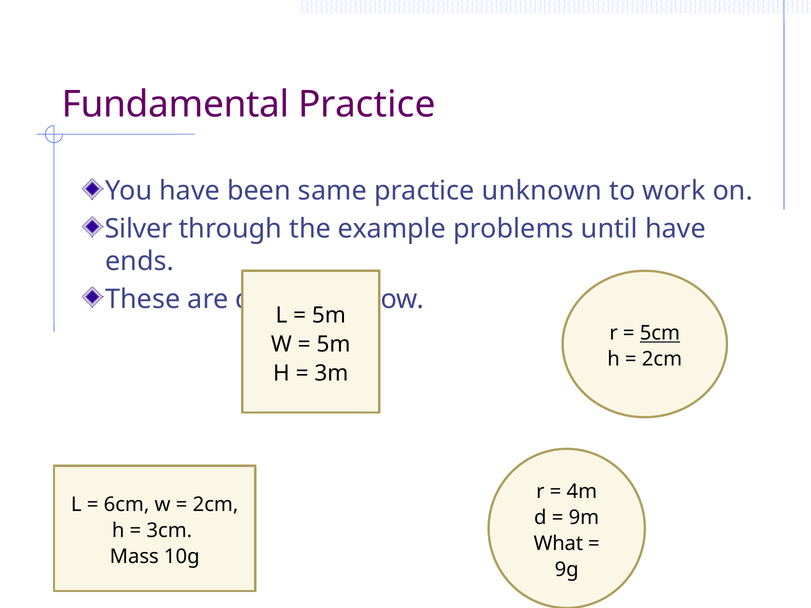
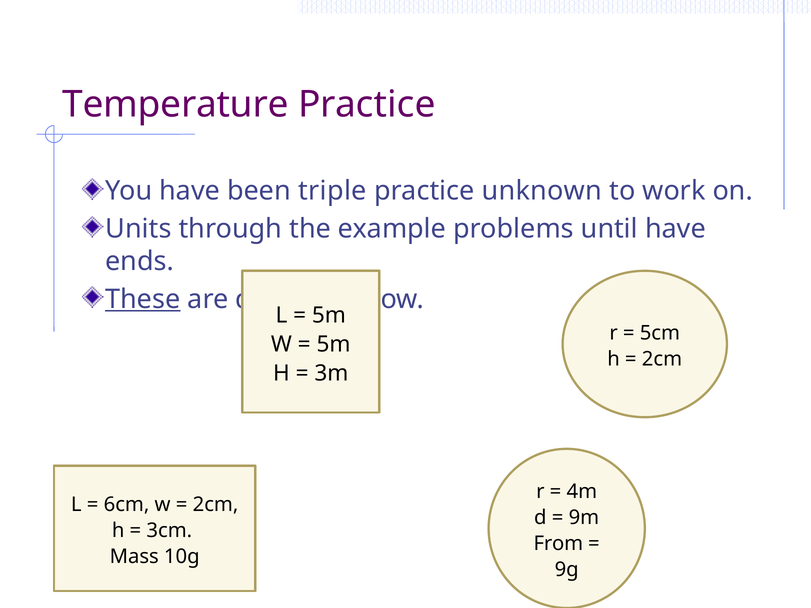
Fundamental: Fundamental -> Temperature (175, 105)
same: same -> triple (332, 191)
Silver: Silver -> Units (138, 229)
These underline: none -> present (143, 299)
5cm underline: present -> none (660, 333)
What: What -> From (558, 544)
